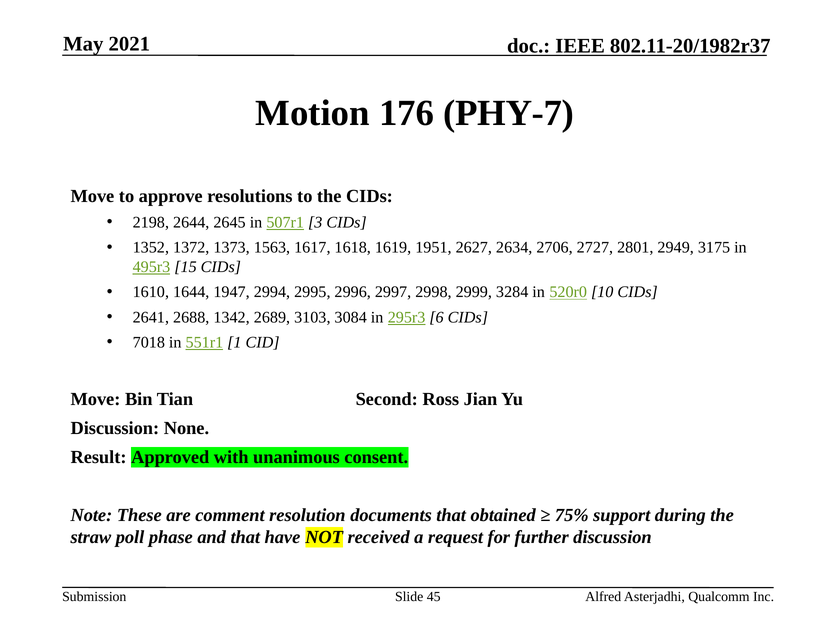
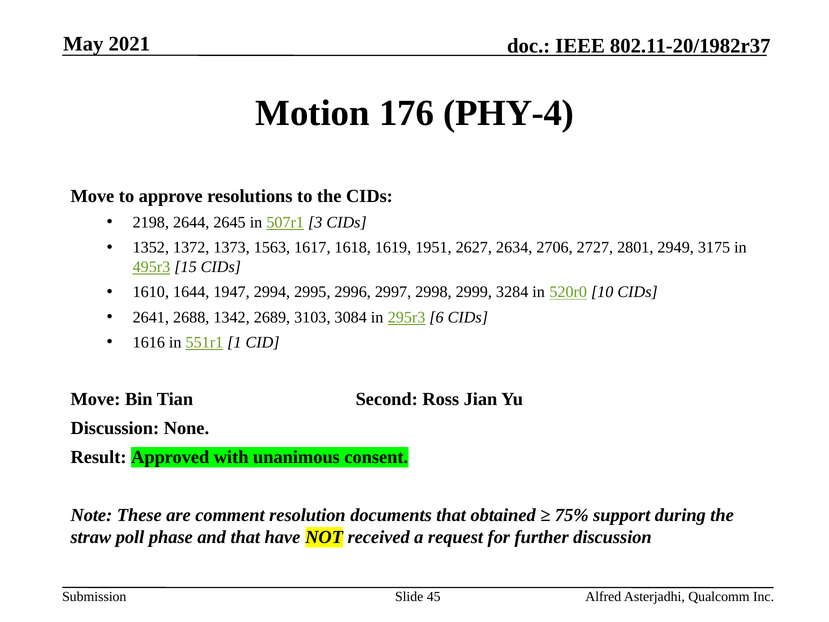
PHY-7: PHY-7 -> PHY-4 (509, 113)
7018: 7018 -> 1616 (149, 342)
